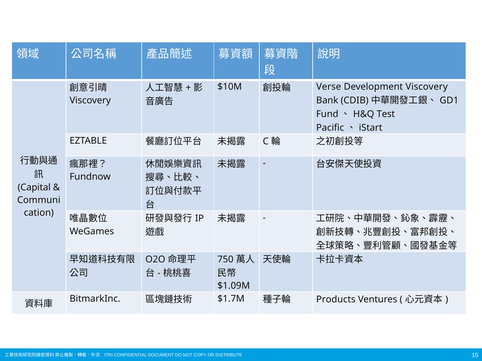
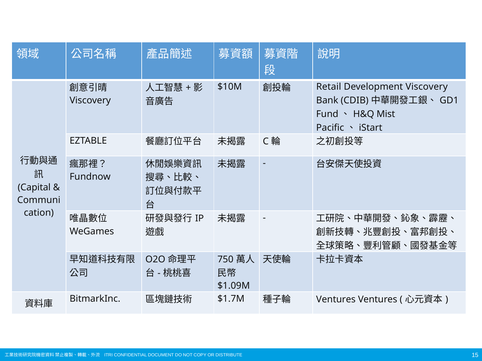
Verse: Verse -> Retail (329, 87)
Test: Test -> Mist (386, 114)
Products: Products -> Ventures (336, 300)
